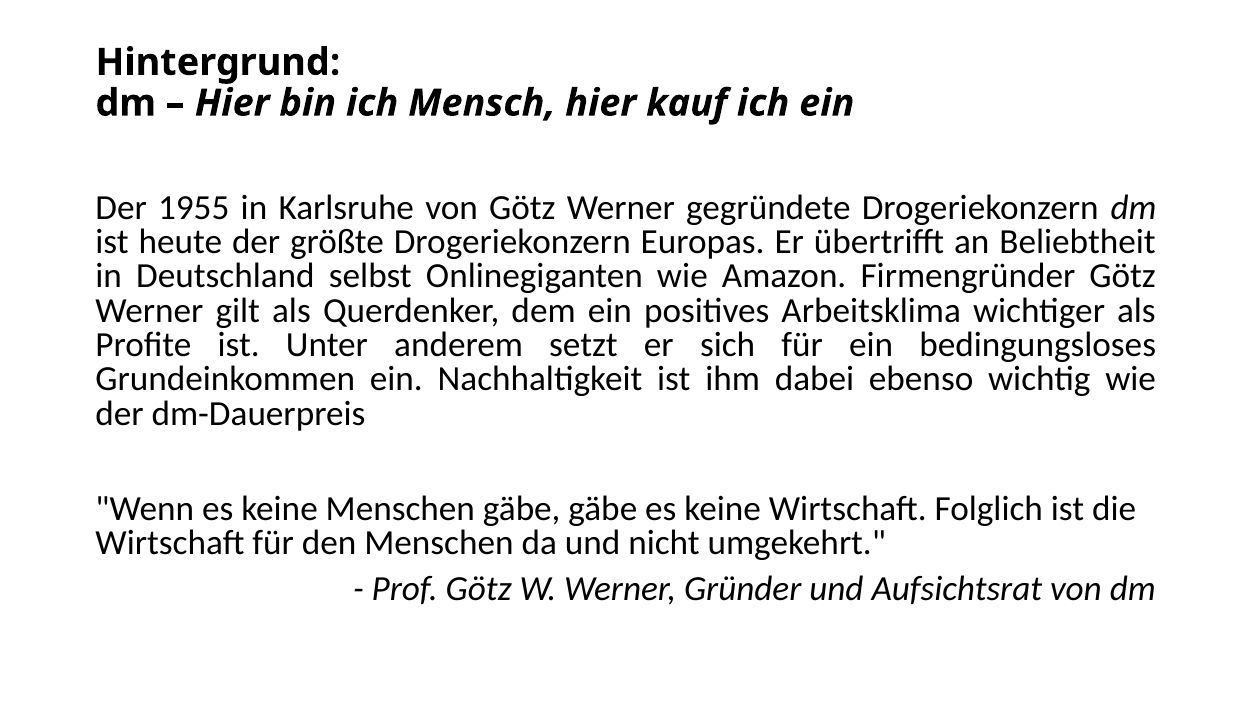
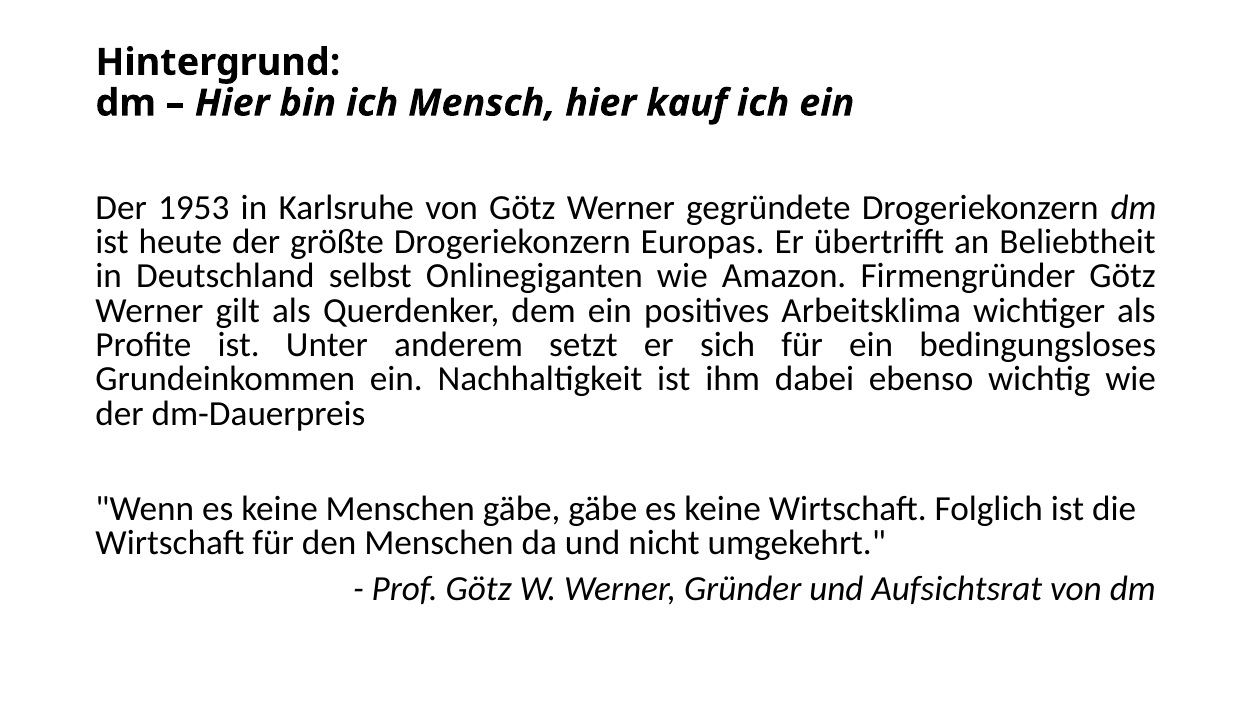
1955: 1955 -> 1953 (194, 208)
